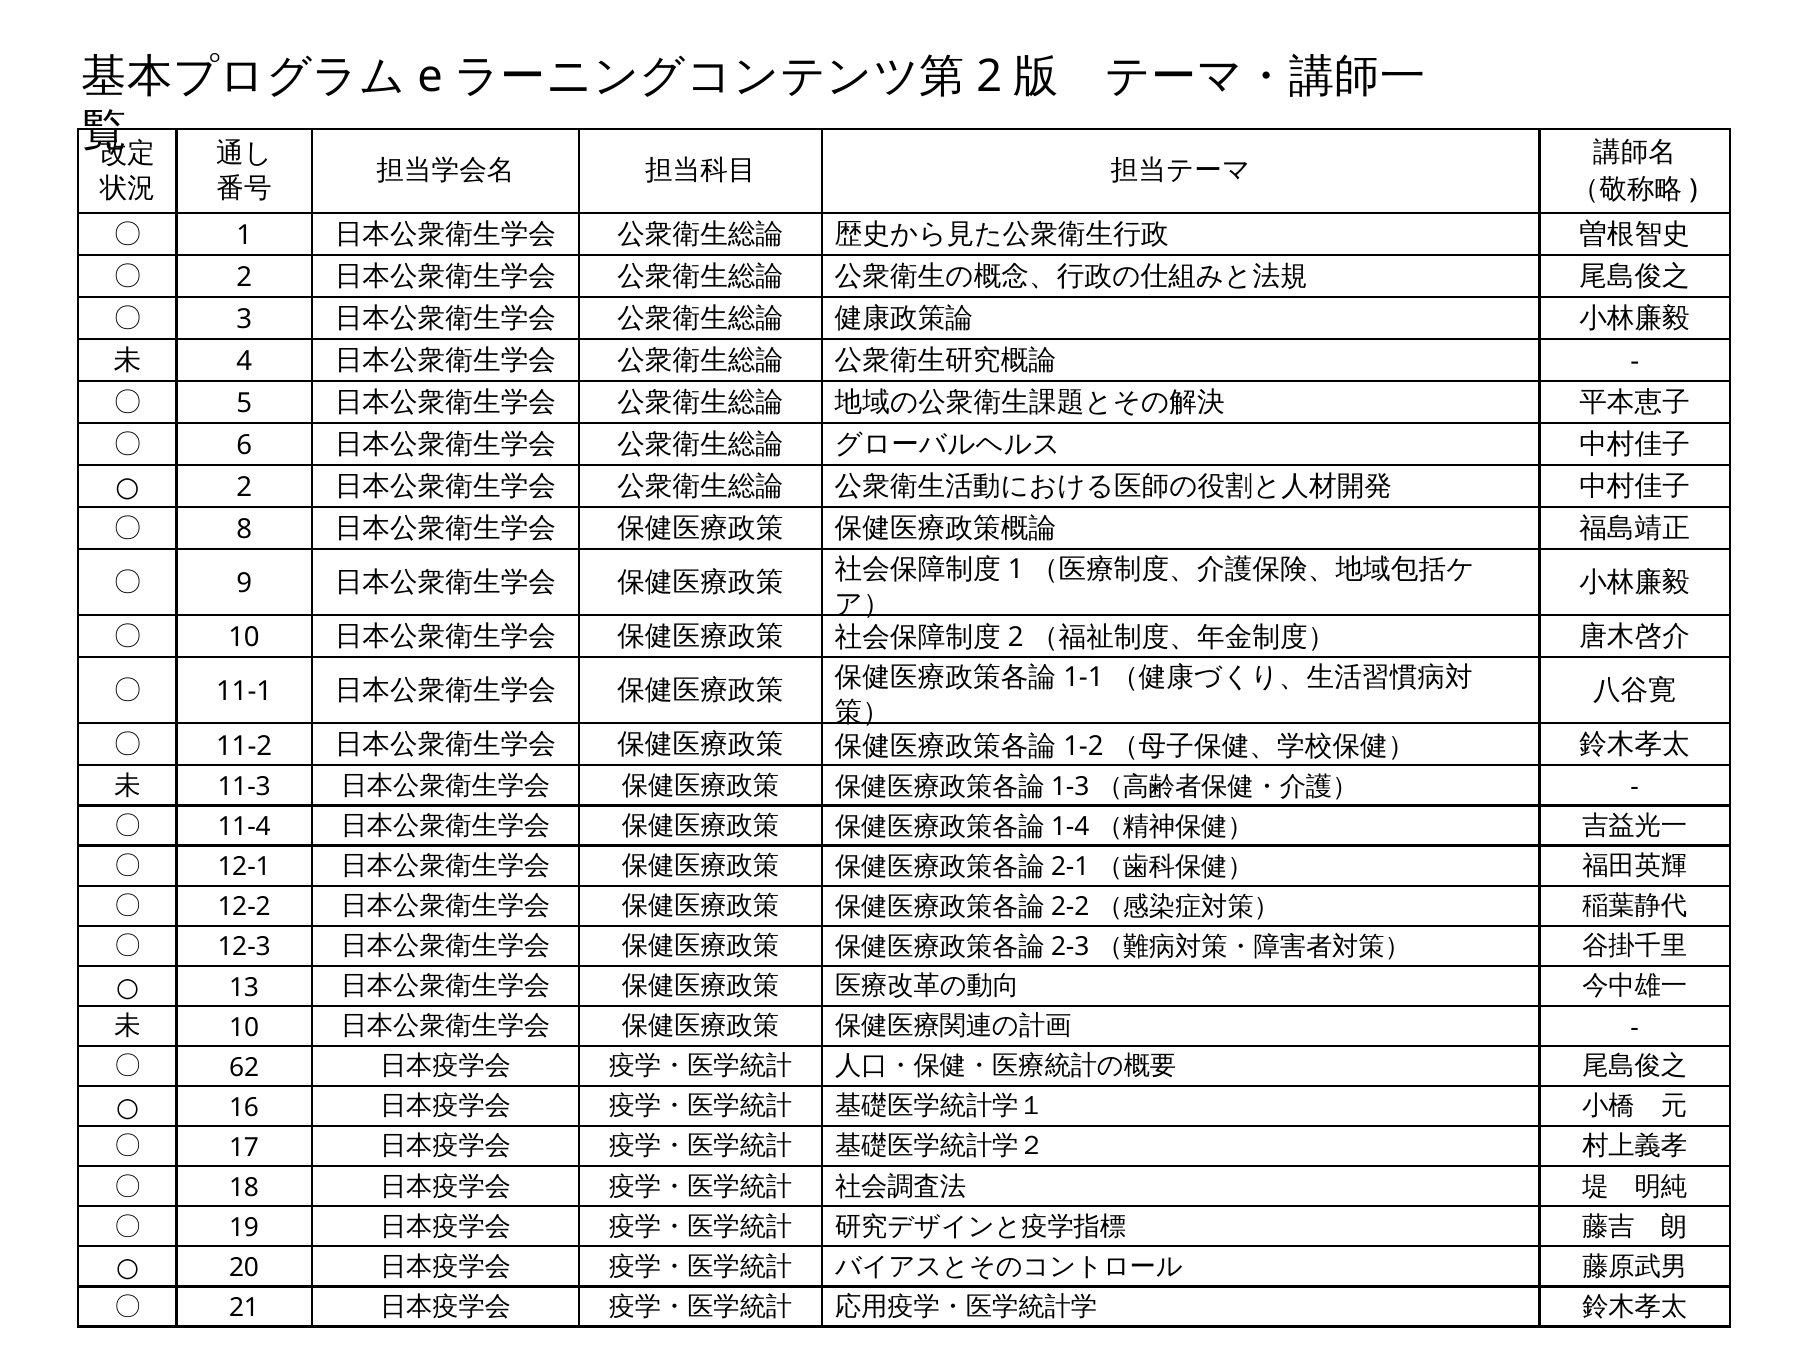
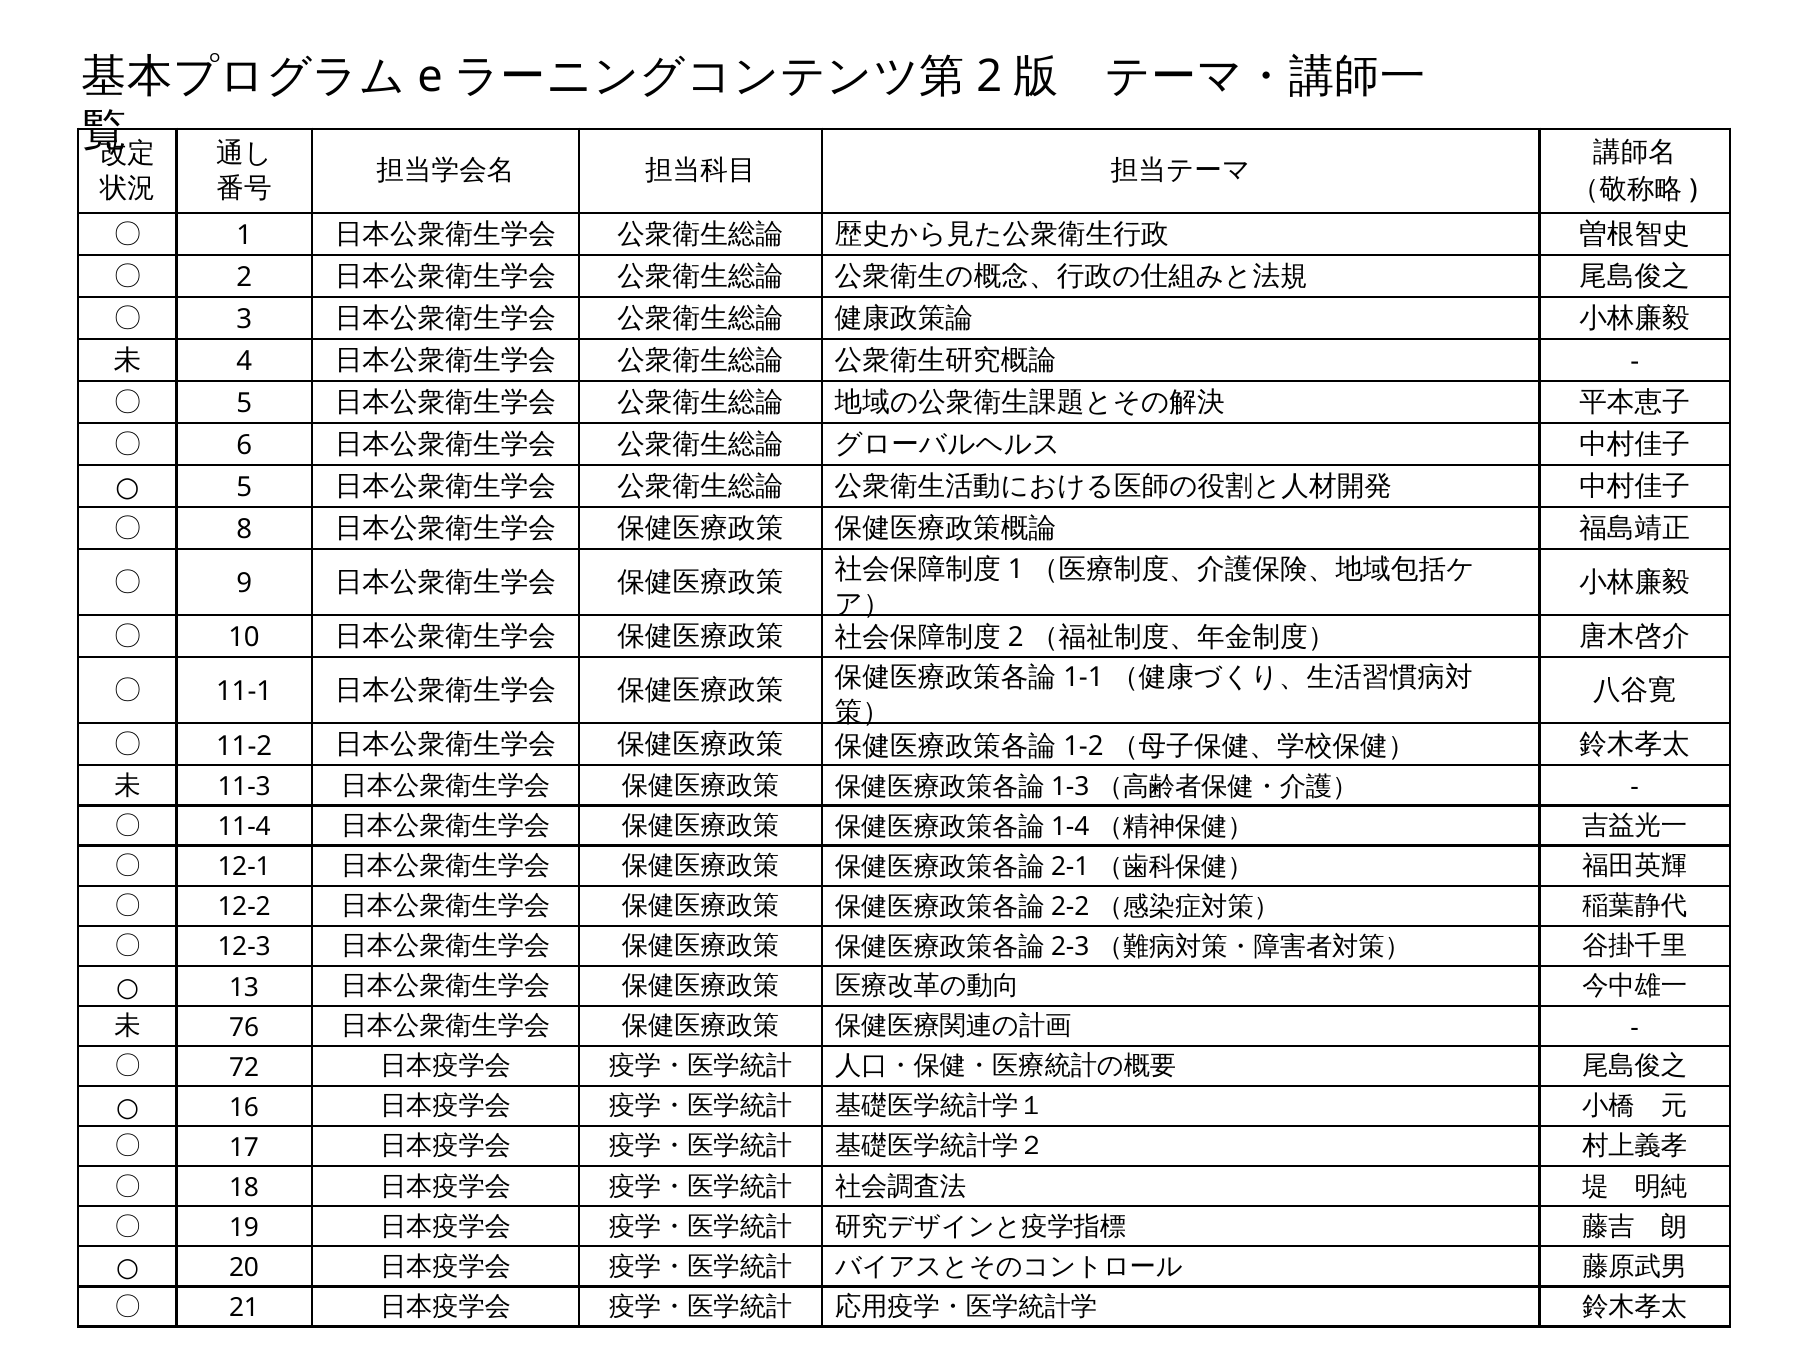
2: 2 -> 5 (244, 487)
10: 10 -> 76 (244, 1028)
62: 62 -> 72 (244, 1068)
